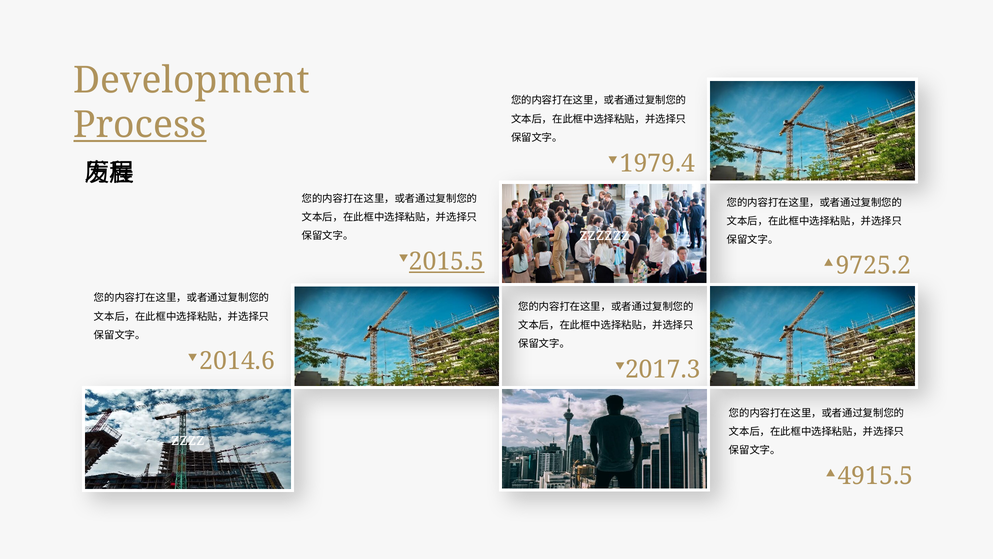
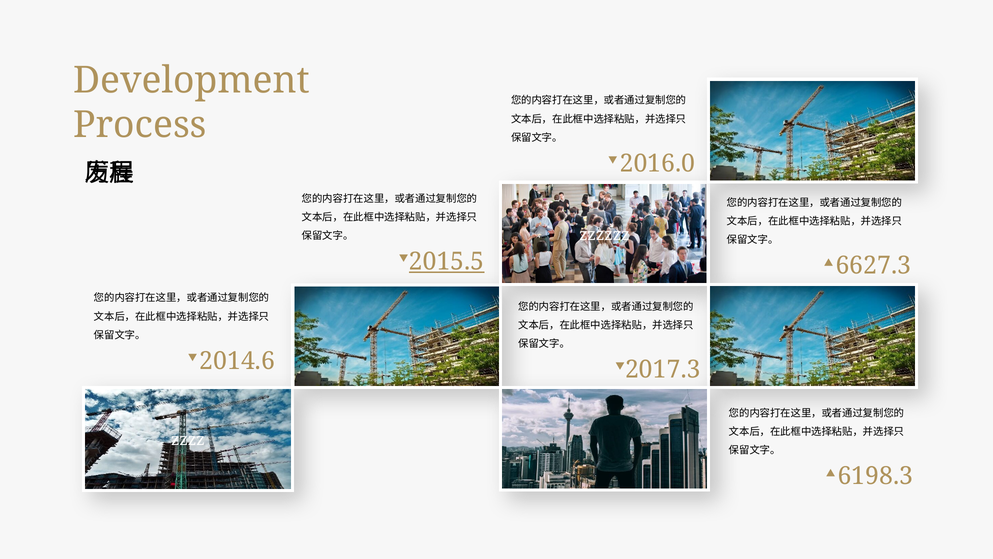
Process underline: present -> none (140, 125)
1979.4: 1979.4 -> 2016.0 (658, 163)
9725.2: 9725.2 -> 6627.3 (873, 265)
4915.5: 4915.5 -> 6198.3 (875, 476)
